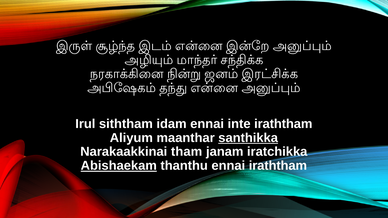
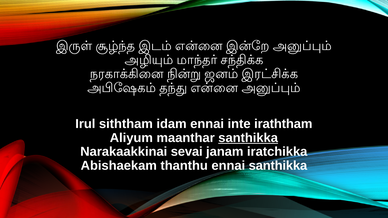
tham: tham -> sevai (187, 152)
Abishaekam underline: present -> none (119, 166)
ennai iraththam: iraththam -> santhikka (278, 166)
